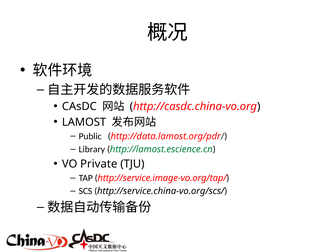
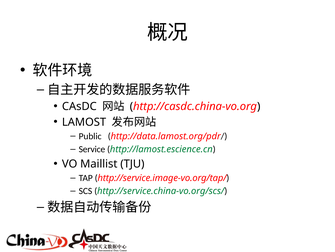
Library: Library -> Service (92, 149)
Private: Private -> Maillist (99, 163)
http://service.china-vo.org/scs/ colour: black -> green (161, 191)
